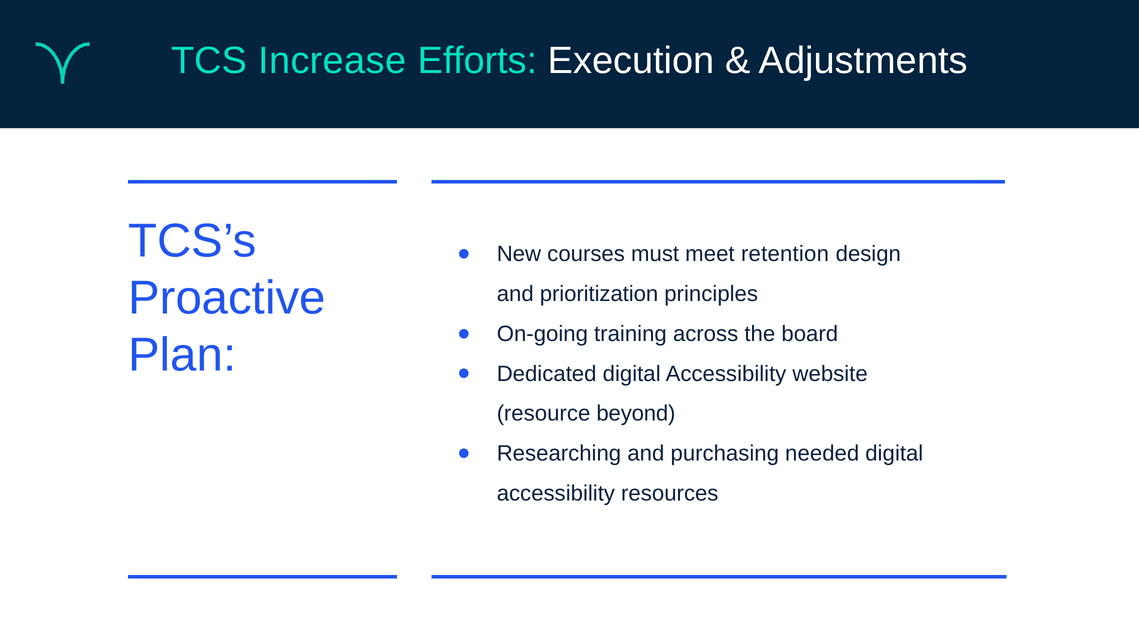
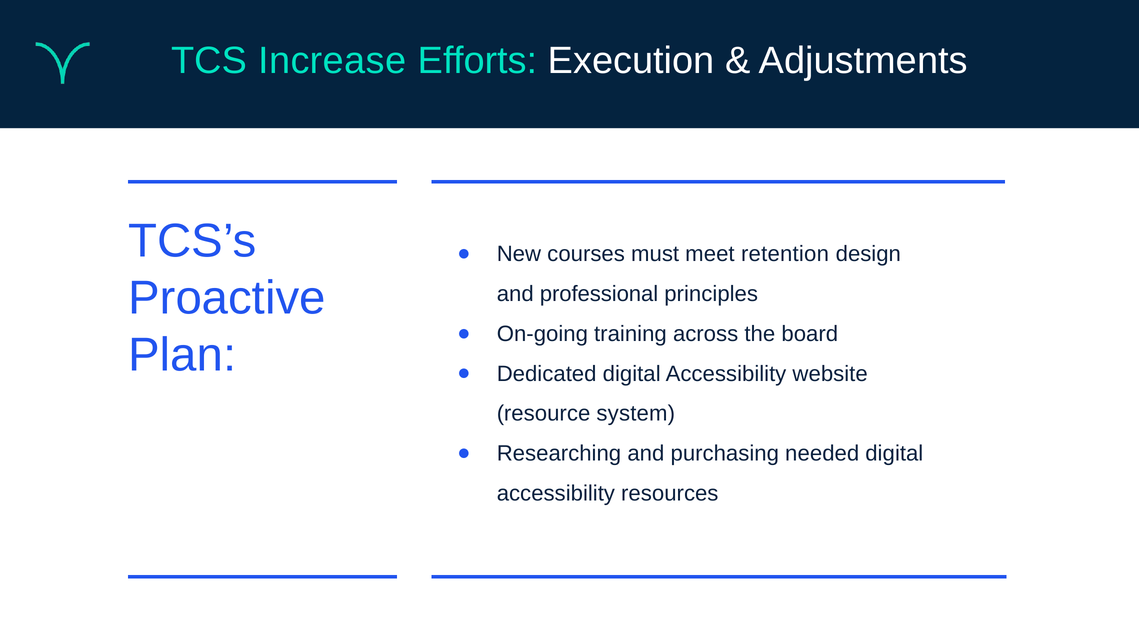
prioritization: prioritization -> professional (599, 294)
beyond: beyond -> system (636, 413)
